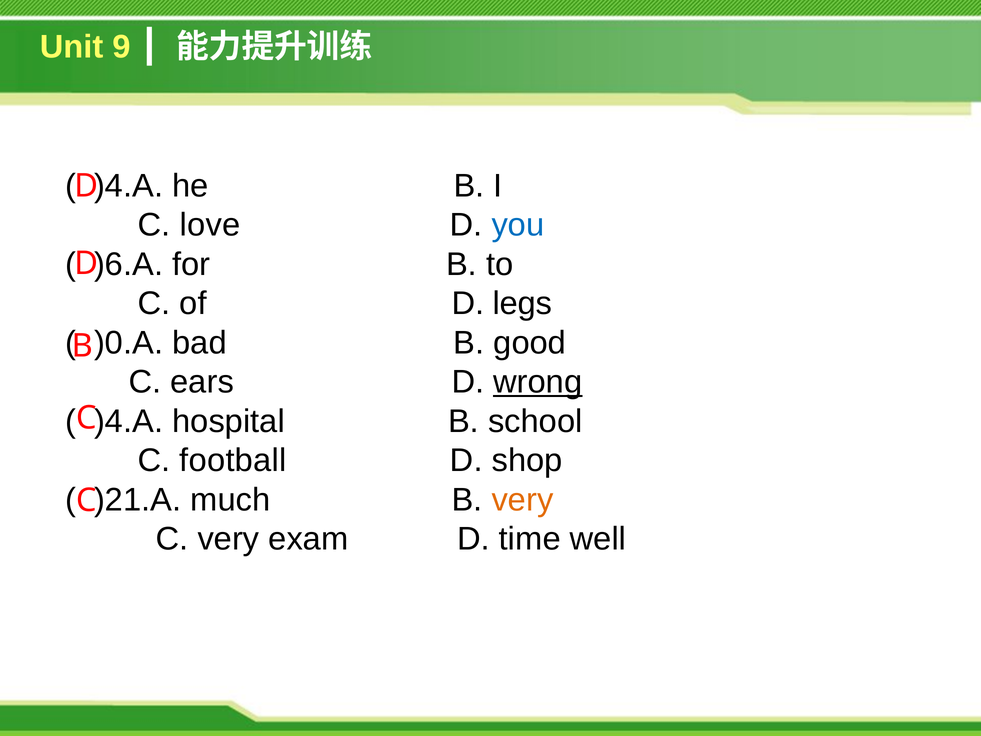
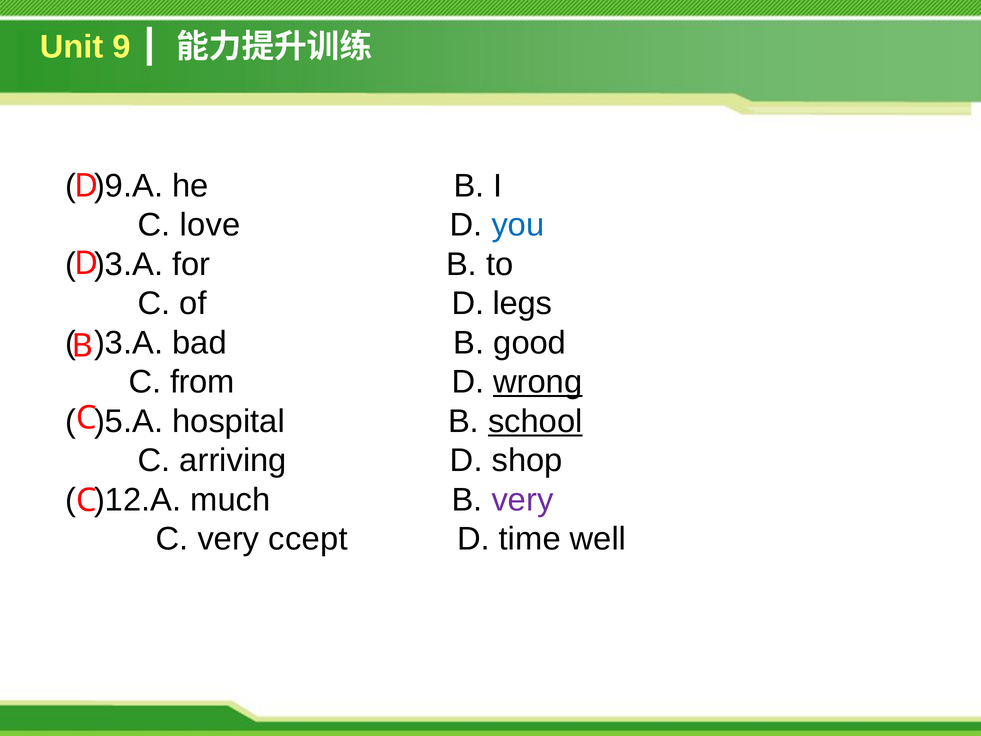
)4.A: )4.A -> )9.A (129, 186)
)6.A: )6.A -> )3.A (129, 264)
)0.A: )0.A -> )3.A (129, 343)
ears: ears -> from (202, 382)
)4.A: )4.A -> )5.A (129, 421)
school underline: none -> present (535, 421)
football: football -> arriving (233, 461)
)21.A: )21.A -> )12.A (138, 500)
very colour: orange -> purple (522, 500)
exam: exam -> ccept (308, 539)
